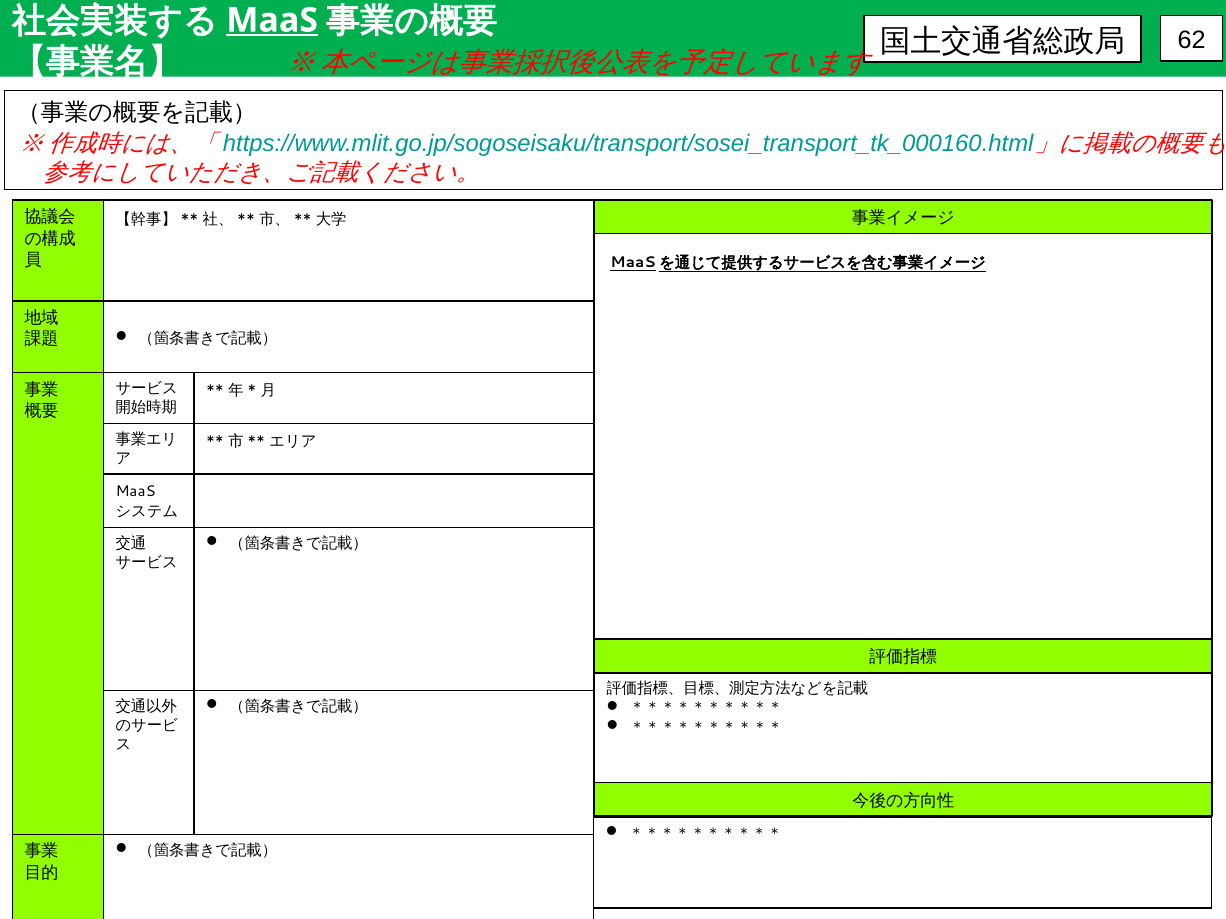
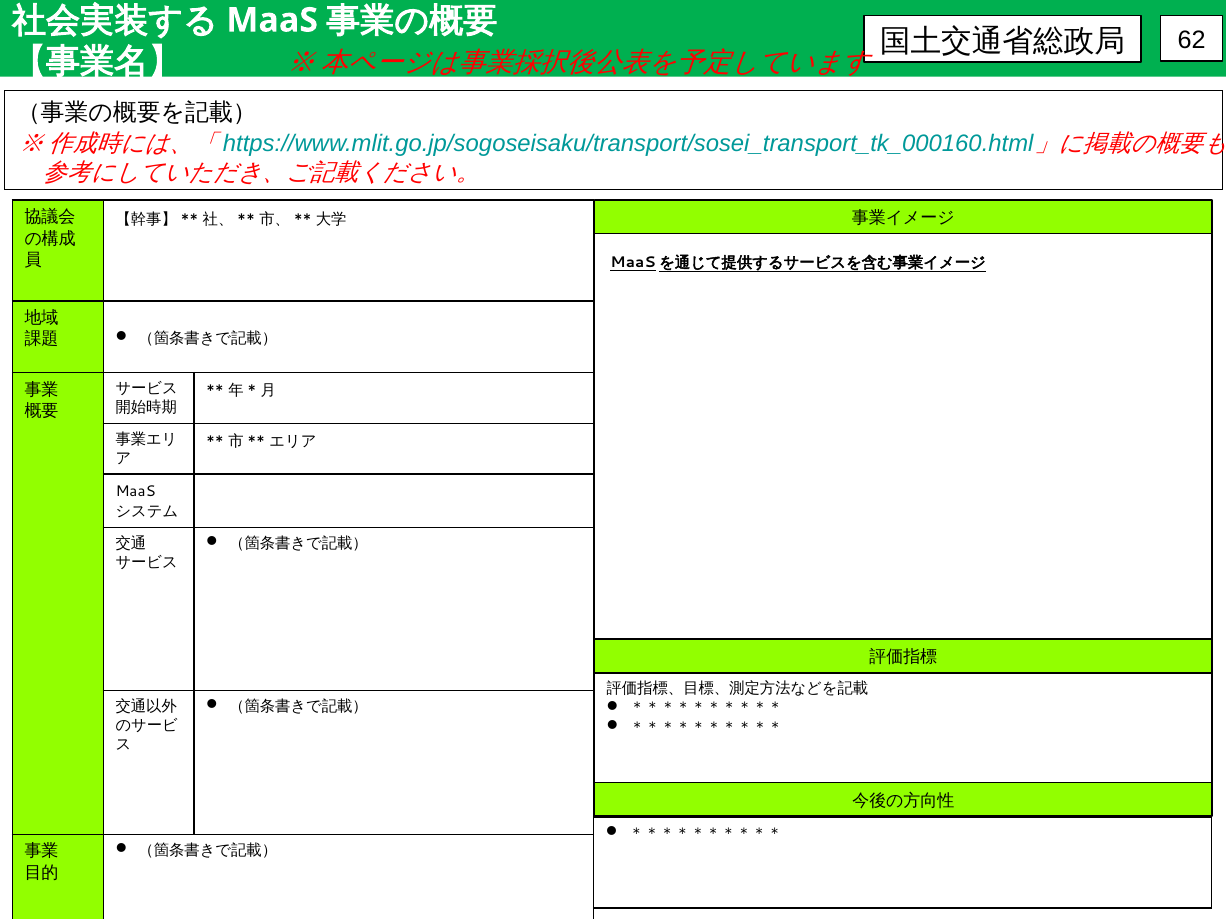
MaaS underline: present -> none (272, 20)
